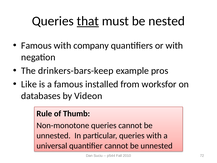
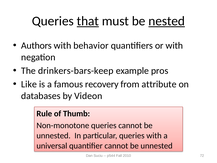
nested underline: none -> present (167, 21)
Famous: Famous -> Authors (36, 46)
company: company -> behavior (91, 46)
installed: installed -> recovery (102, 84)
worksfor: worksfor -> attribute (159, 84)
